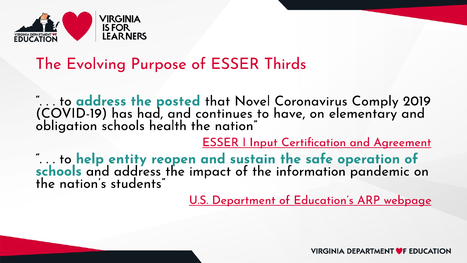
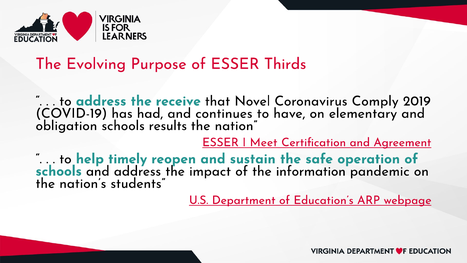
posted: posted -> receive (178, 101)
health: health -> results (168, 125)
Input: Input -> Meet (264, 142)
entity: entity -> timely (128, 159)
